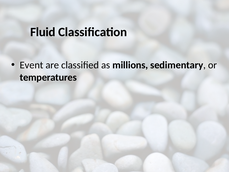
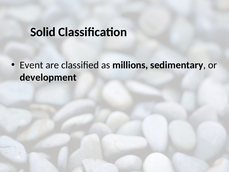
Fluid: Fluid -> Solid (43, 32)
temperatures: temperatures -> development (48, 77)
